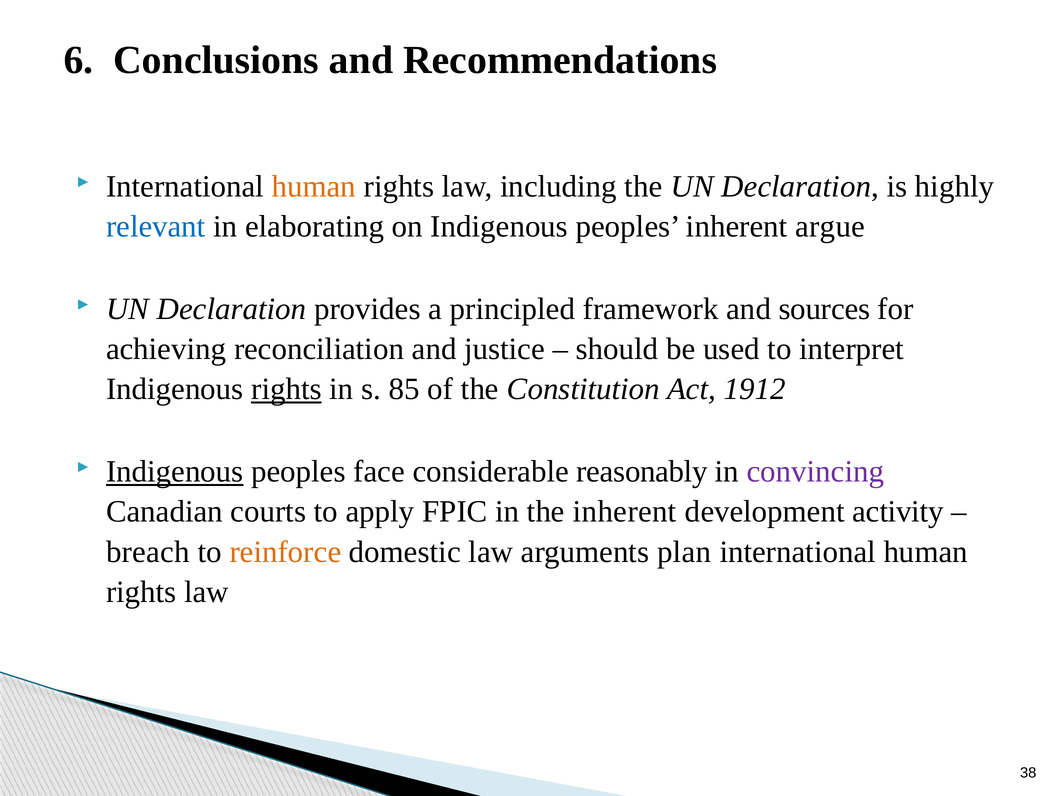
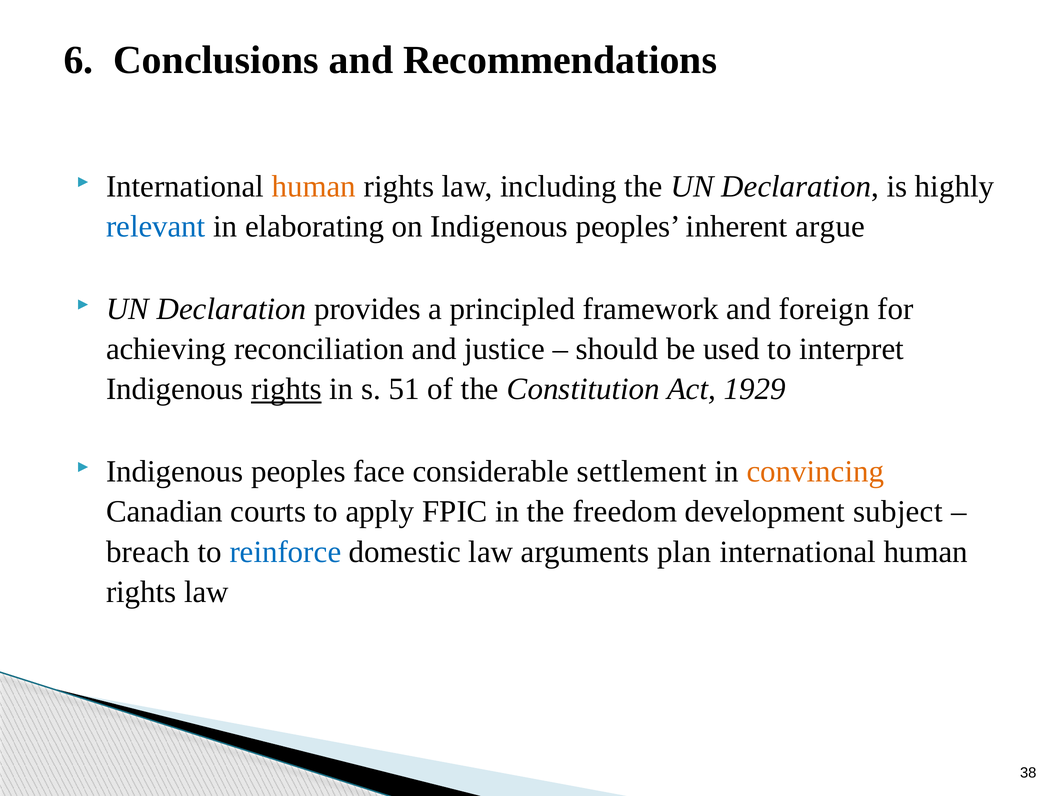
sources: sources -> foreign (824, 309)
85: 85 -> 51 (404, 389)
1912: 1912 -> 1929 (755, 389)
Indigenous underline: present -> none (175, 472)
reasonably: reasonably -> settlement (642, 472)
convincing colour: purple -> orange (816, 472)
the inherent: inherent -> freedom (625, 512)
activity: activity -> subject (898, 512)
reinforce colour: orange -> blue (285, 552)
